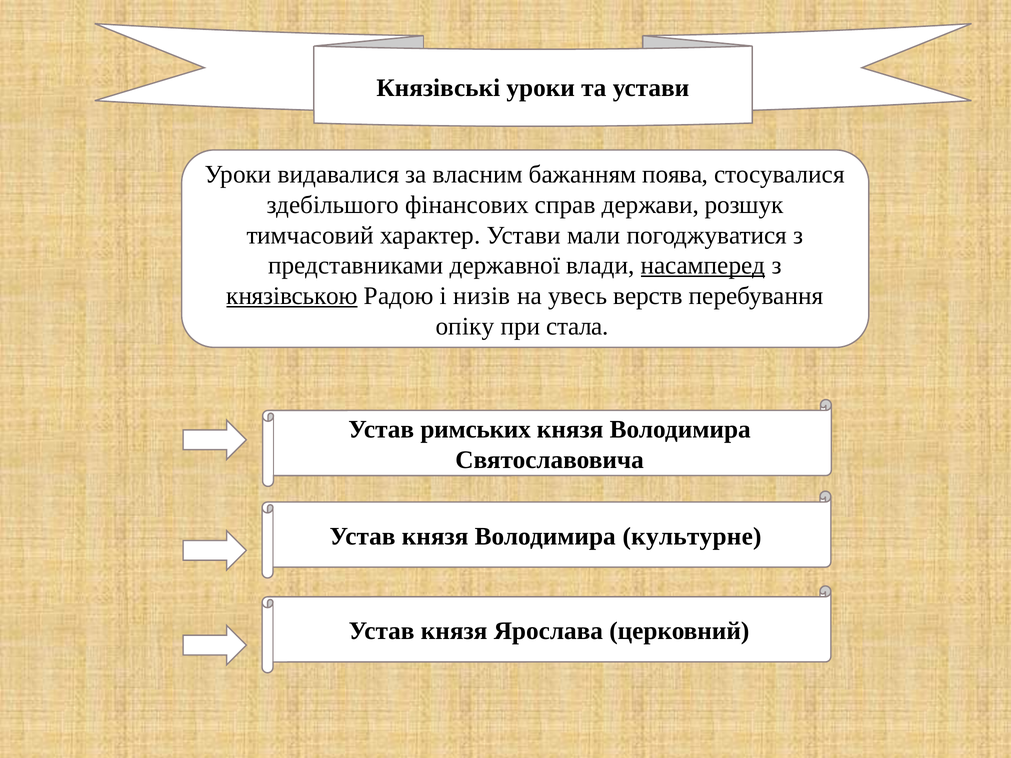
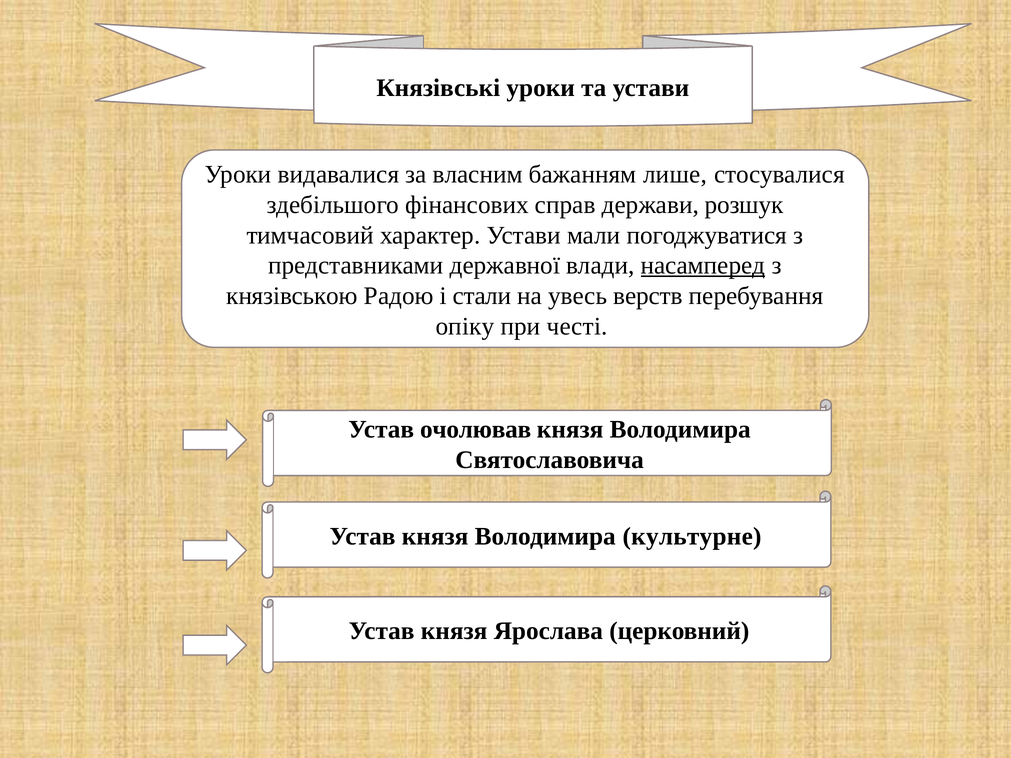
поява: поява -> лише (675, 175)
князівською underline: present -> none (292, 296)
низів: низів -> стали (482, 296)
стала: стала -> честі (577, 326)
римських: римських -> очолював (476, 430)
